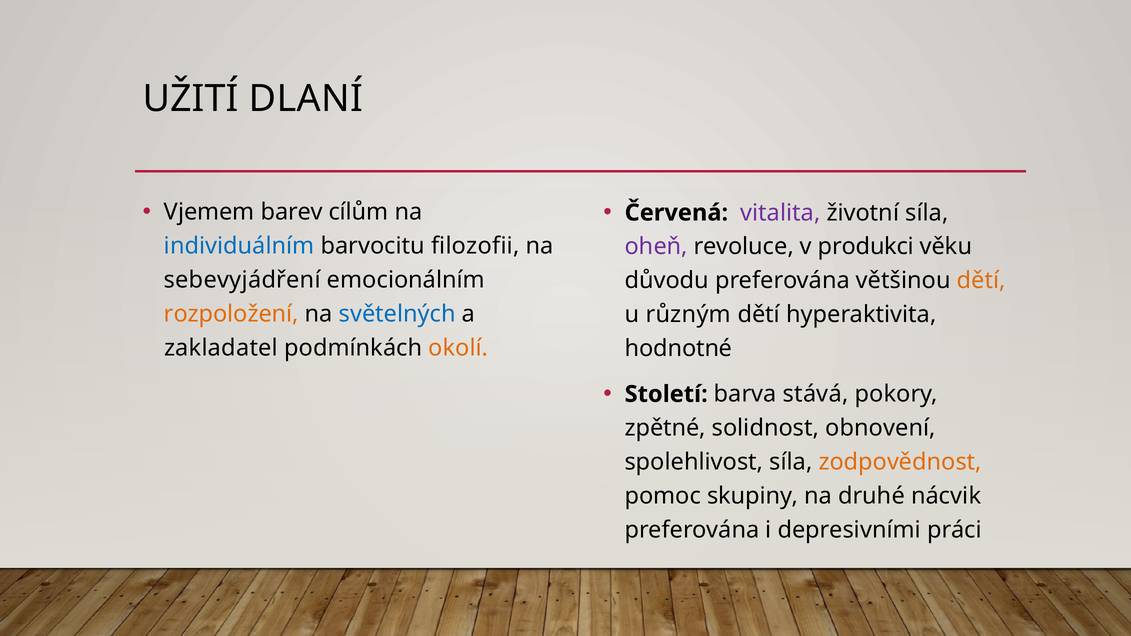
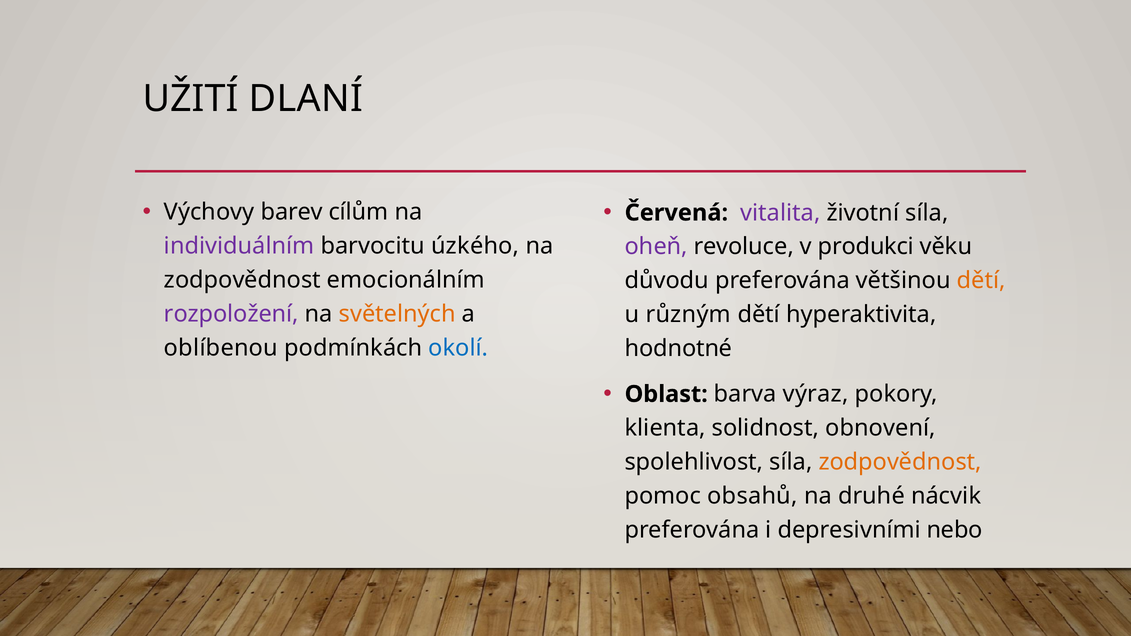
Vjemem: Vjemem -> Výchovy (209, 212)
individuálním colour: blue -> purple (239, 246)
filozofii: filozofii -> úzkého (475, 246)
sebevyjádření: sebevyjádření -> zodpovědnost (242, 280)
rozpoložení colour: orange -> purple (231, 314)
světelných colour: blue -> orange (397, 314)
zakladatel: zakladatel -> oblíbenou (221, 348)
okolí colour: orange -> blue (458, 348)
Století: Století -> Oblast (666, 394)
stává: stává -> výraz (816, 394)
zpětné: zpětné -> klienta (665, 428)
skupiny: skupiny -> obsahů (753, 496)
práci: práci -> nebo (955, 530)
